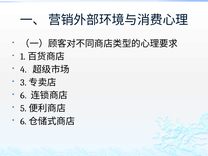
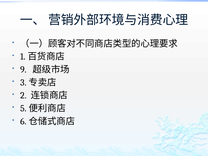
4: 4 -> 9 (23, 70)
6: 6 -> 2 (23, 95)
